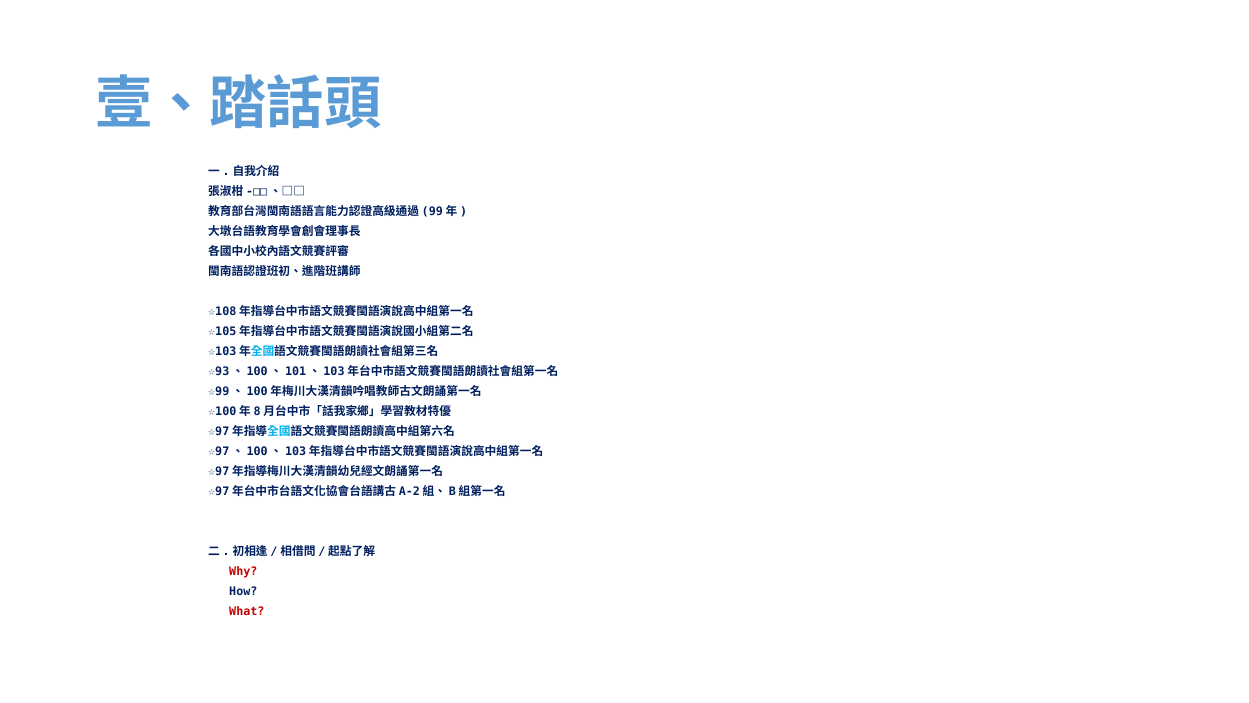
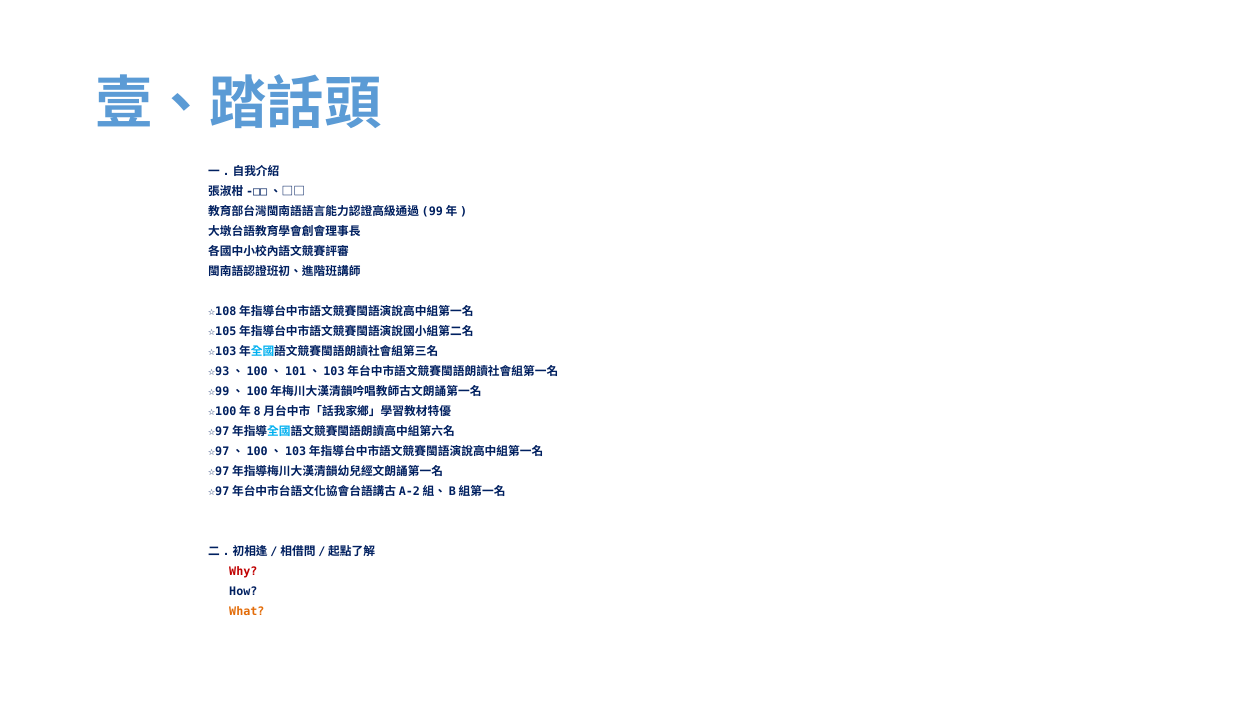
What colour: red -> orange (247, 611)
